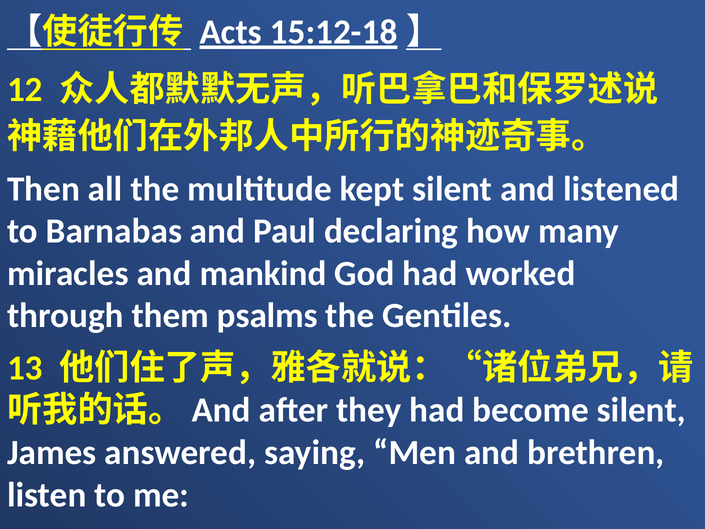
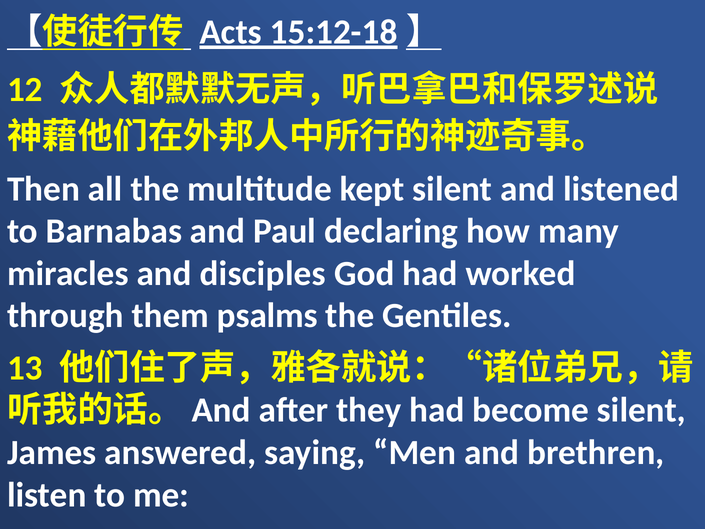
mankind: mankind -> disciples (263, 273)
